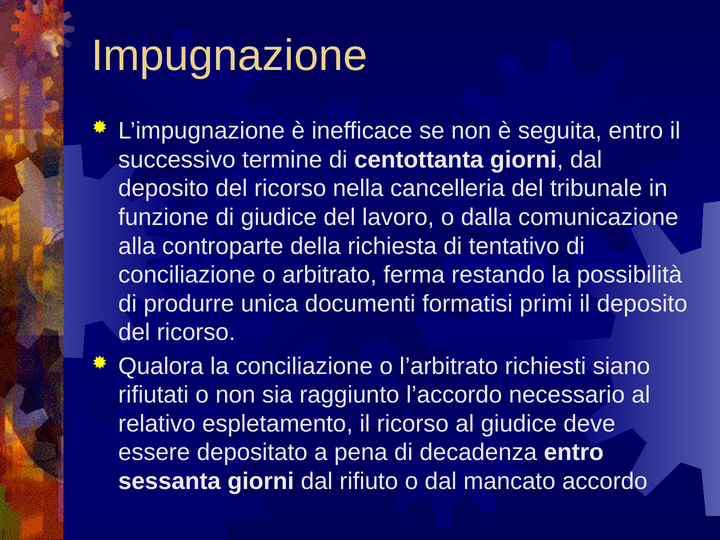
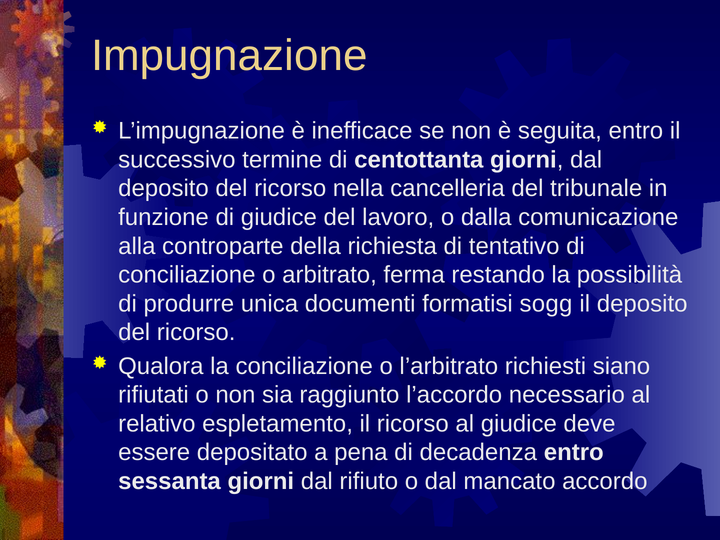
primi: primi -> sogg (546, 304)
